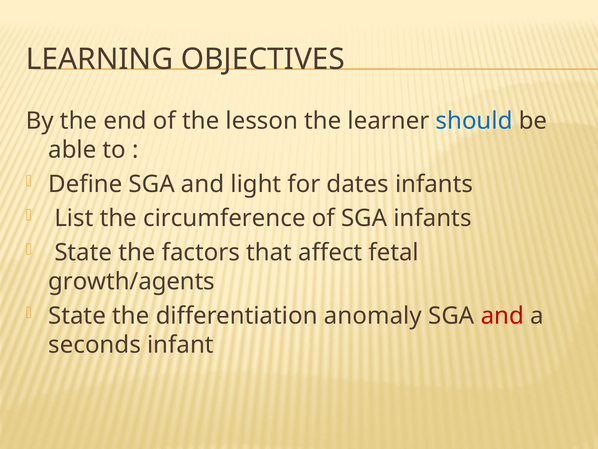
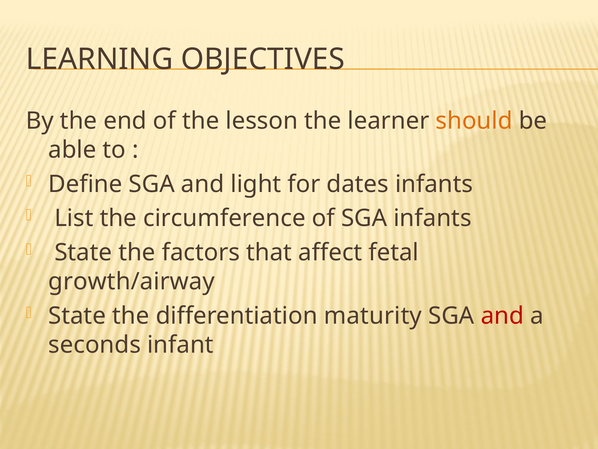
should colour: blue -> orange (474, 121)
growth/agents: growth/agents -> growth/airway (131, 281)
anomaly: anomaly -> maturity (373, 315)
